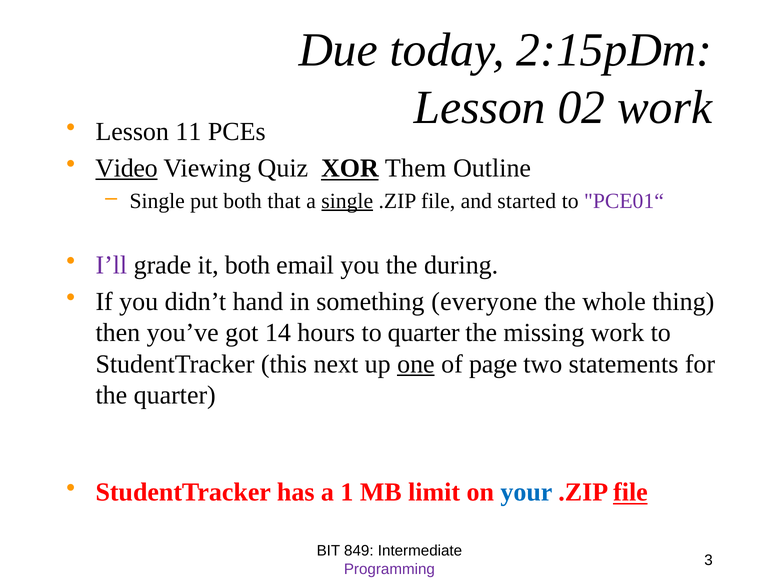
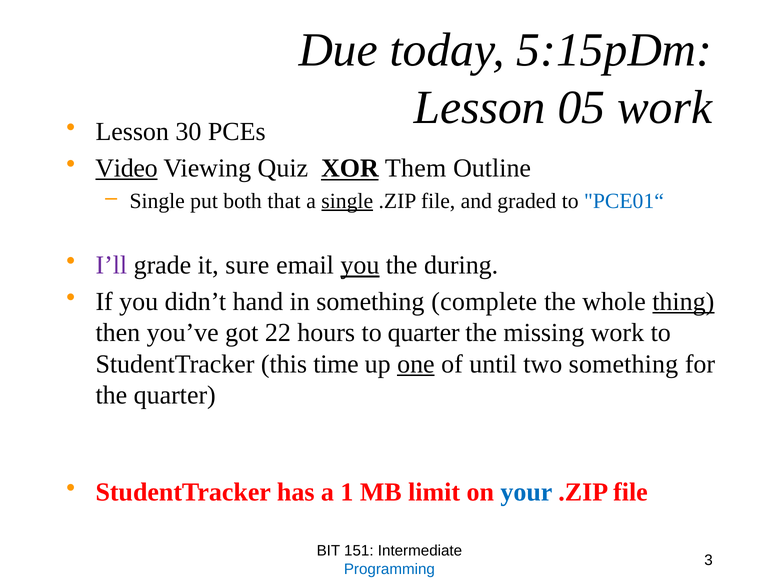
2:15pDm: 2:15pDm -> 5:15pDm (614, 50)
02: 02 -> 05 (581, 107)
11: 11 -> 30 (188, 132)
started: started -> graded (527, 201)
PCE01“ colour: purple -> blue (624, 201)
it both: both -> sure (247, 265)
you underline: none -> present (360, 265)
everyone: everyone -> complete (484, 301)
thing underline: none -> present (683, 301)
14: 14 -> 22 (278, 332)
next: next -> time (336, 364)
page: page -> until (493, 364)
two statements: statements -> something (623, 364)
file underline: present -> none (630, 492)
849: 849 -> 151 (359, 550)
Programming colour: purple -> blue (389, 568)
